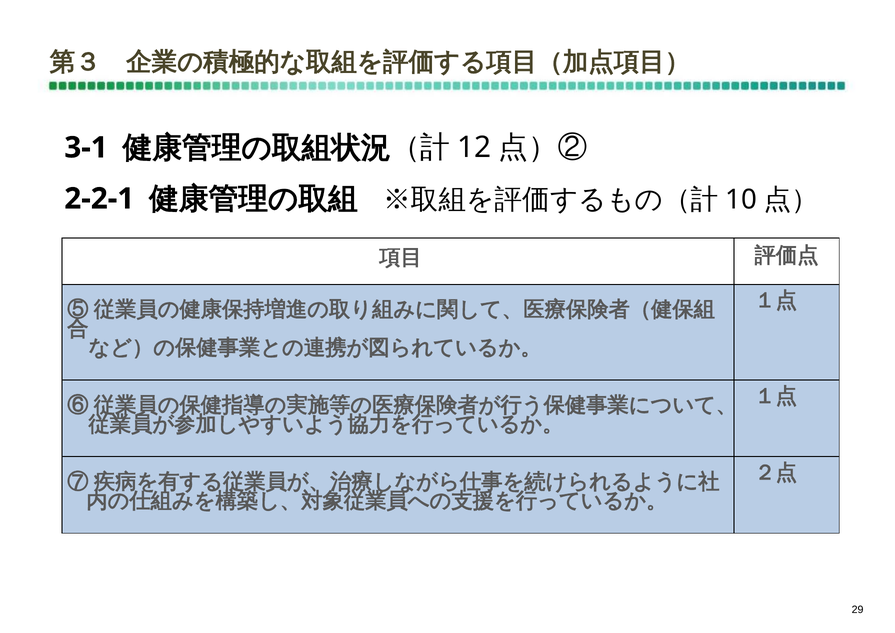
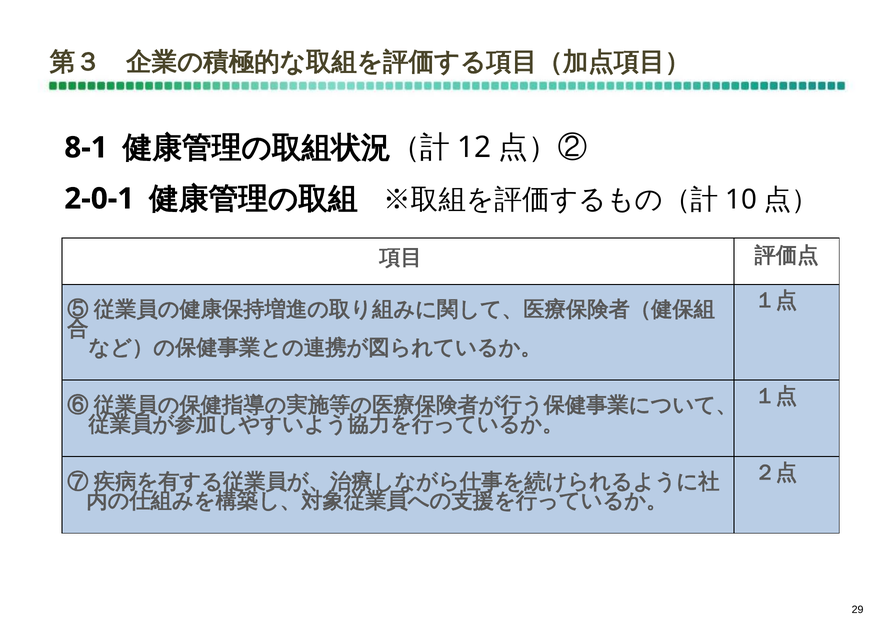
3-1: 3-1 -> 8-1 (86, 148)
2-2-1: 2-2-1 -> 2-0-1 (99, 199)
